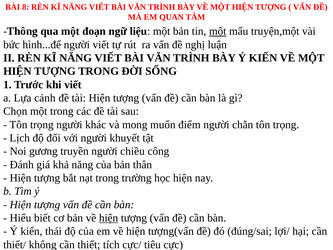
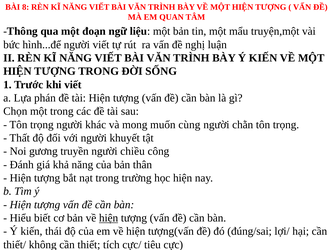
một underline: present -> none (218, 31)
cảnh: cảnh -> phán (45, 98)
điểm: điểm -> cùng (189, 125)
Lịch: Lịch -> Thất (20, 138)
